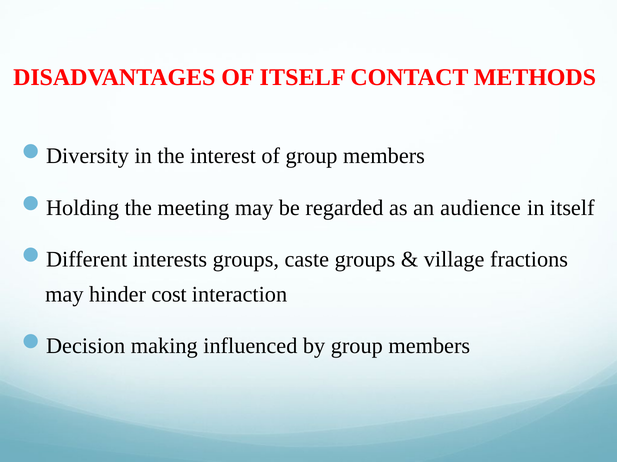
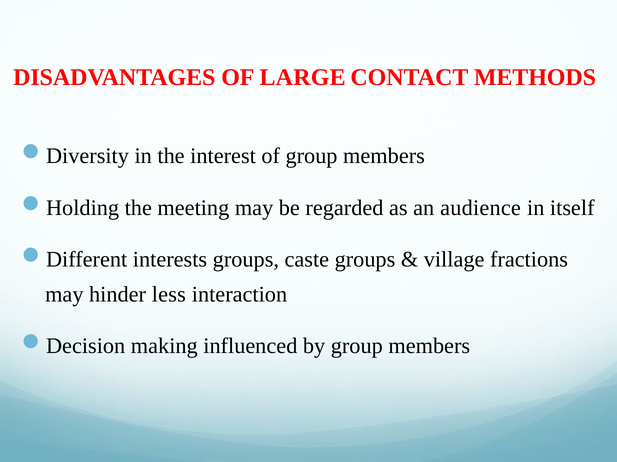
OF ITSELF: ITSELF -> LARGE (303, 77)
cost: cost -> less (169, 295)
